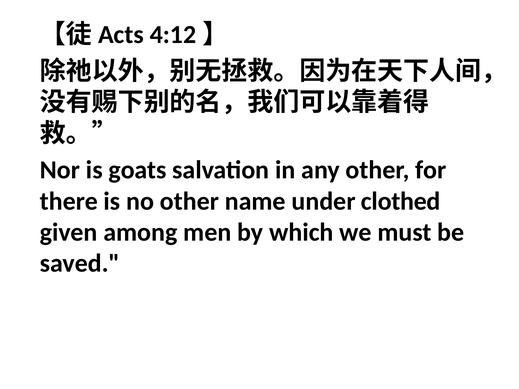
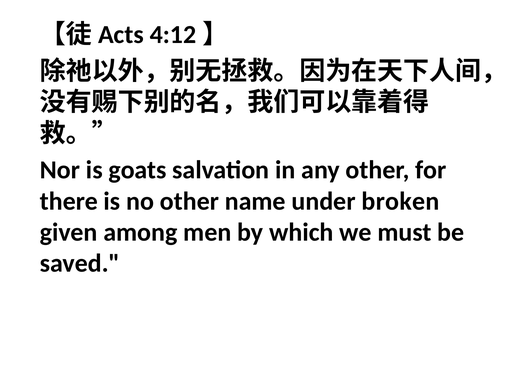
clothed: clothed -> broken (400, 201)
